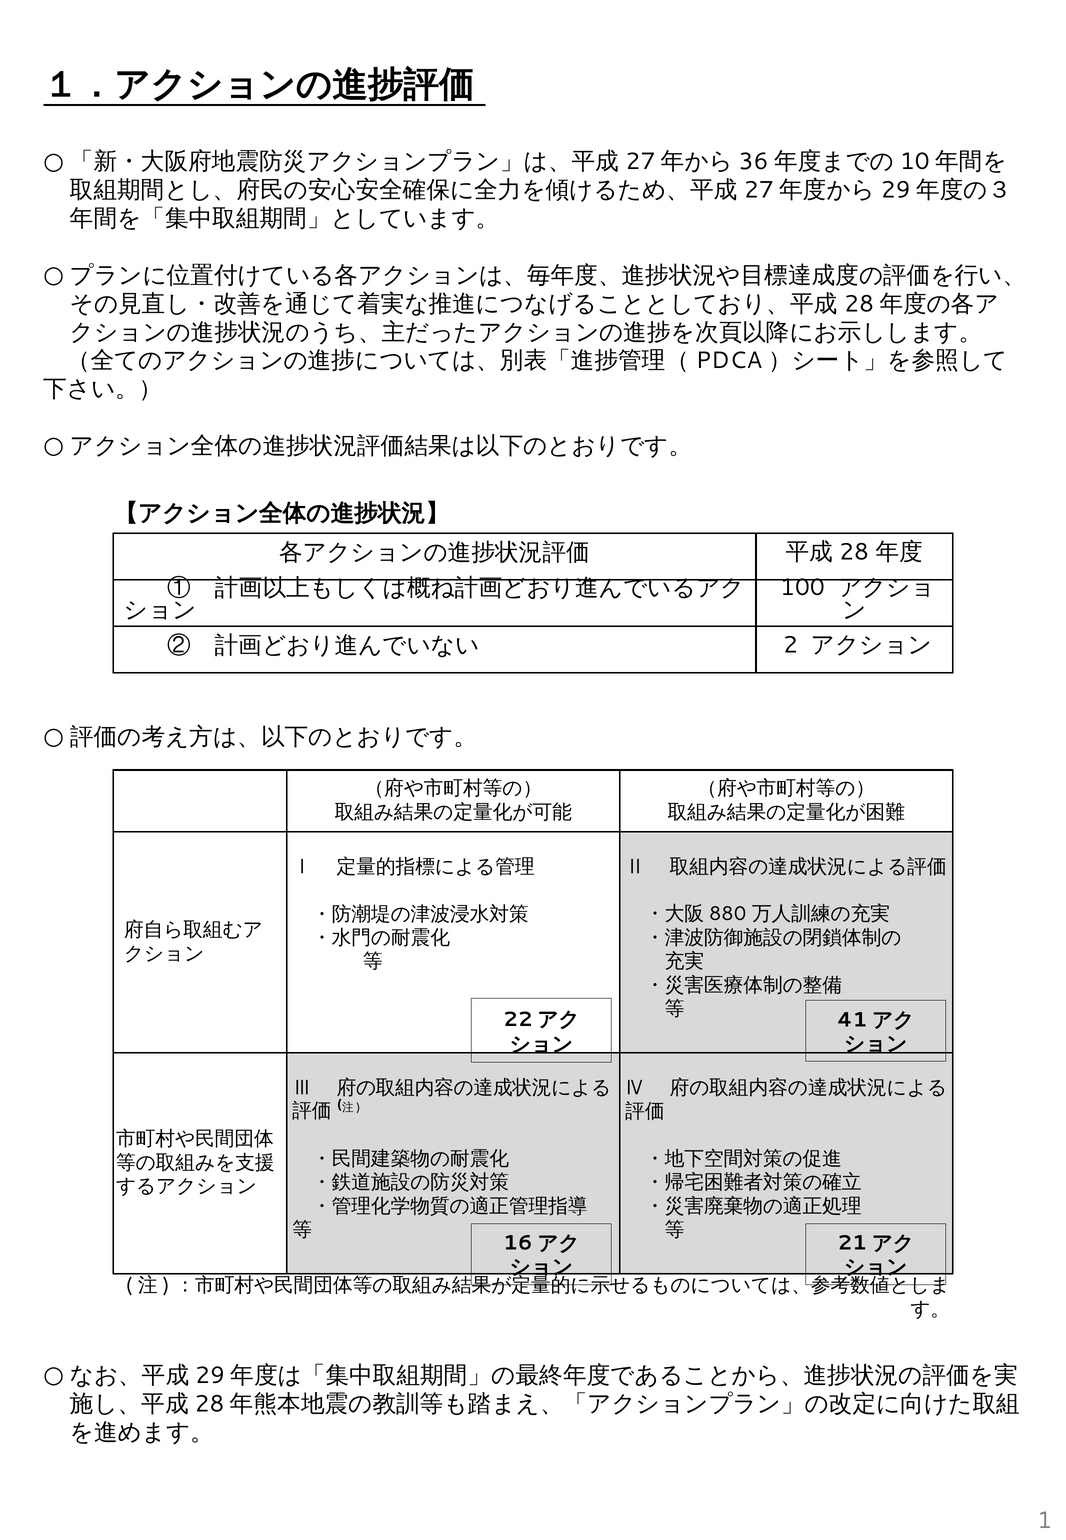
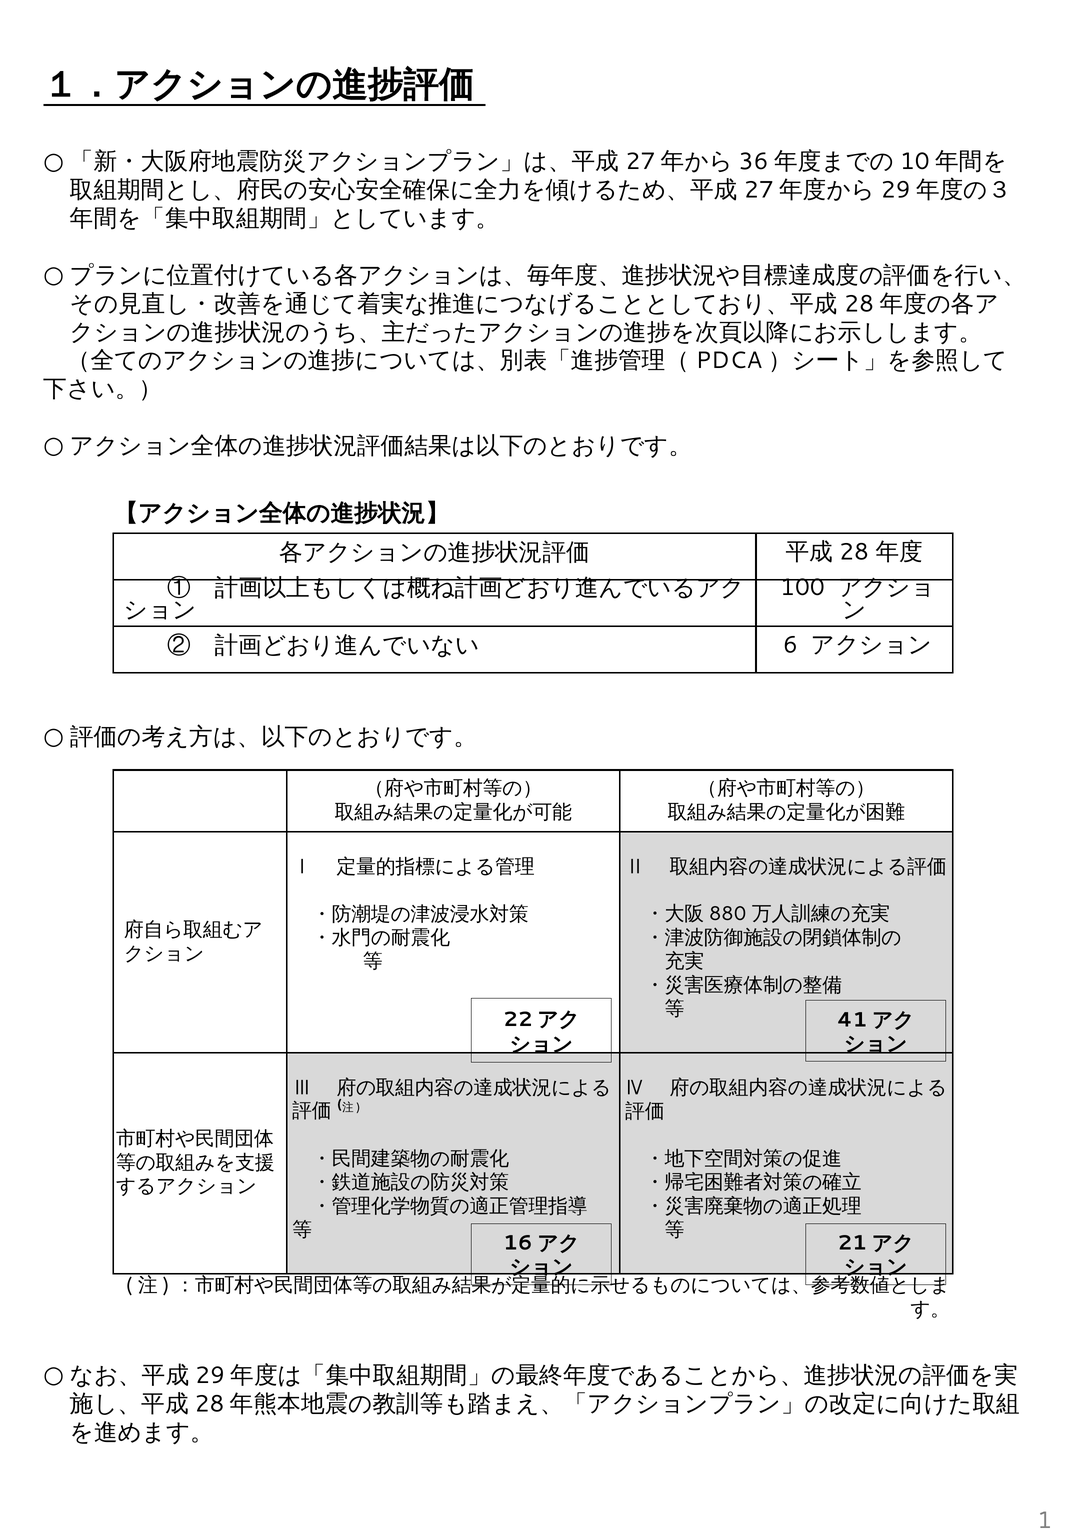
2: 2 -> 6 (790, 645)
